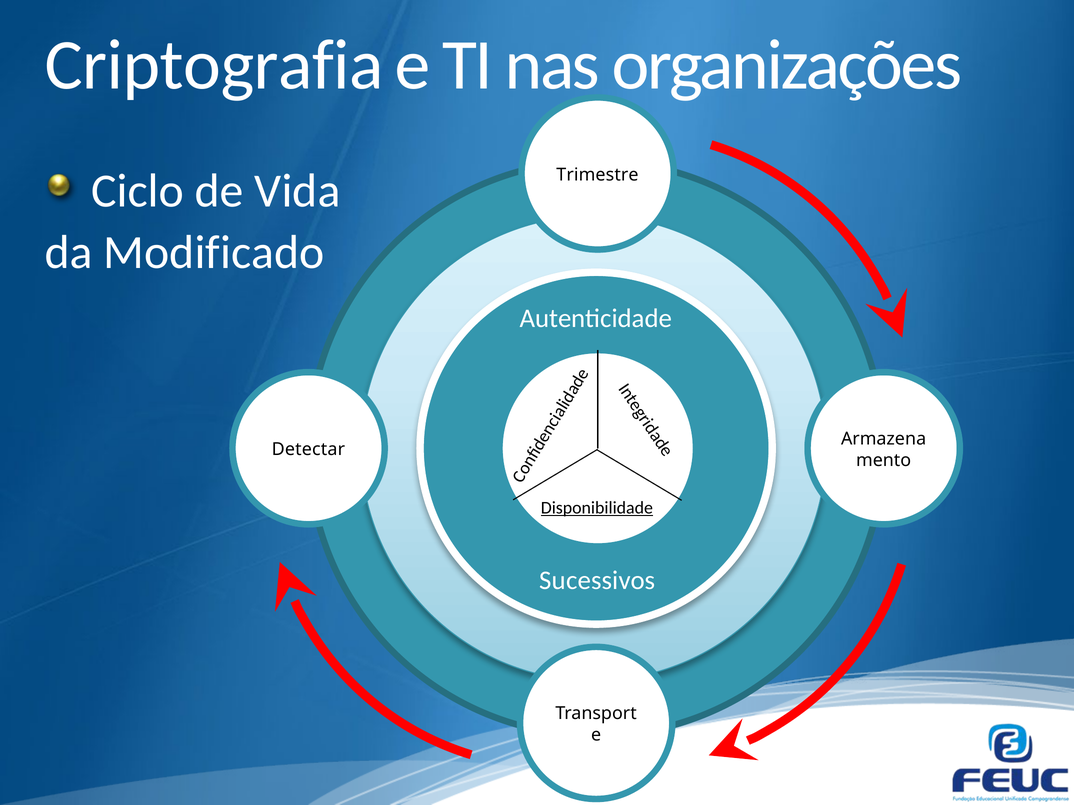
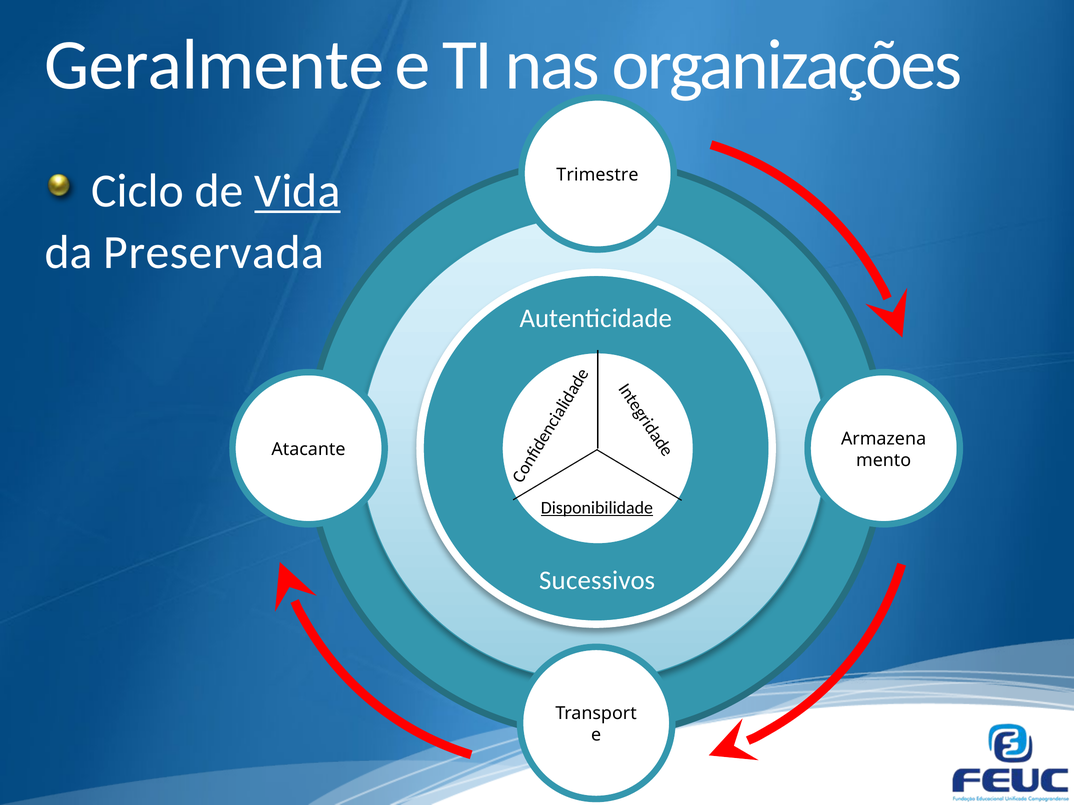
Criptografia: Criptografia -> Geralmente (214, 65)
Vida underline: none -> present (297, 191)
Modificado: Modificado -> Preservada (214, 252)
Detectar: Detectar -> Atacante (308, 450)
